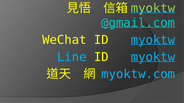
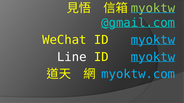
Line colour: light blue -> white (72, 57)
